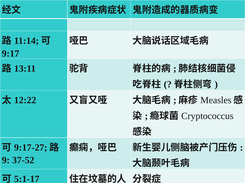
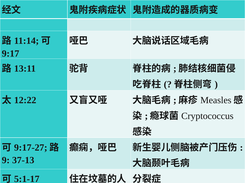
37-52: 37-52 -> 37-13 (23, 161)
